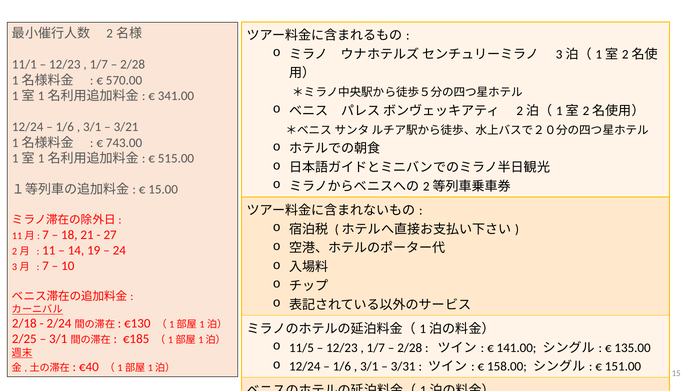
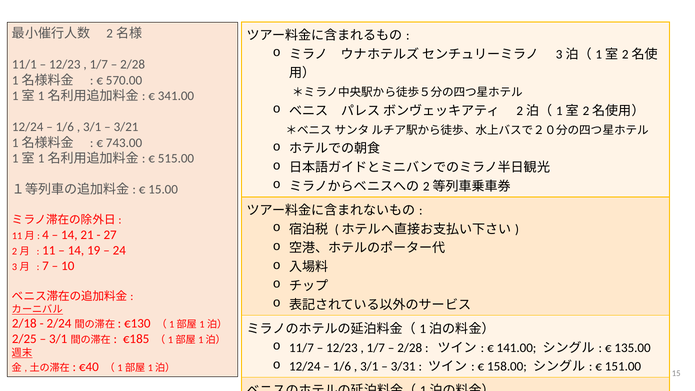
7: 7 -> 4 (45, 235)
18: 18 -> 14 (69, 235)
11/5: 11/5 -> 11/7 (301, 348)
